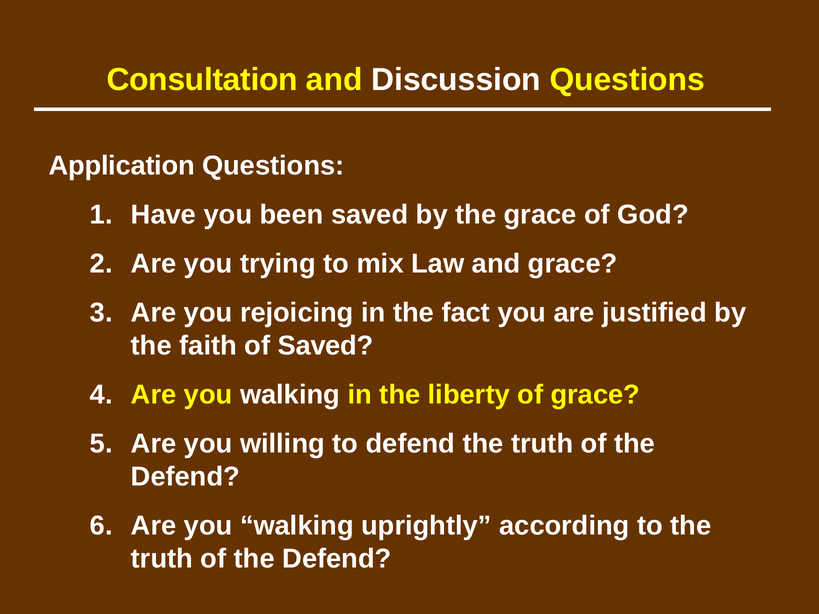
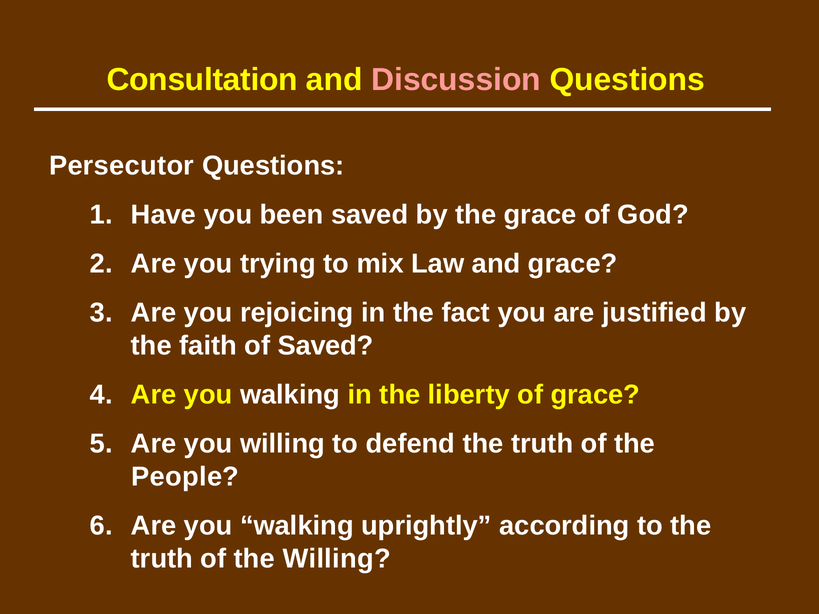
Discussion colour: white -> pink (456, 80)
Application: Application -> Persecutor (122, 166)
Defend: Defend -> People (185, 477)
Defend: Defend -> Willing (337, 559)
